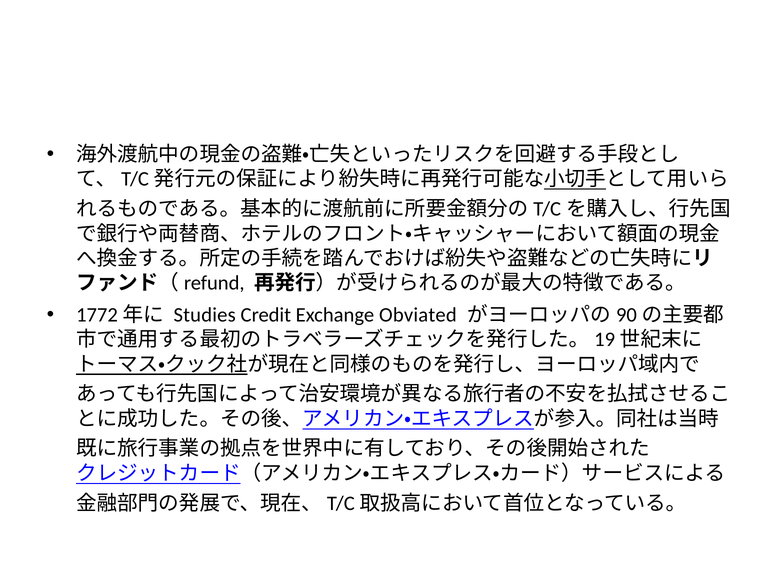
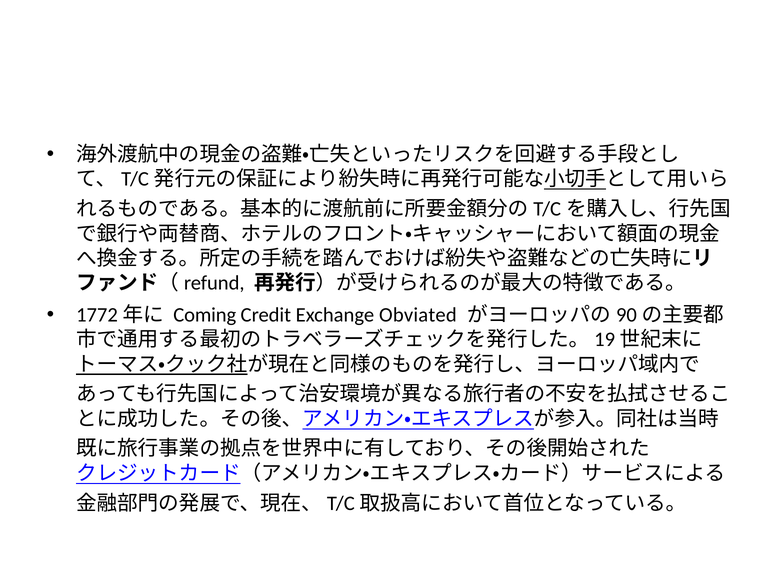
Studies: Studies -> Coming (205, 315)
